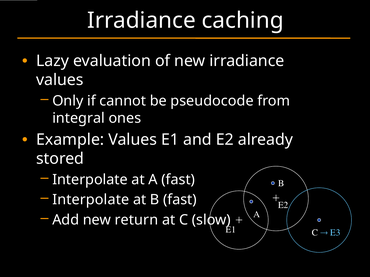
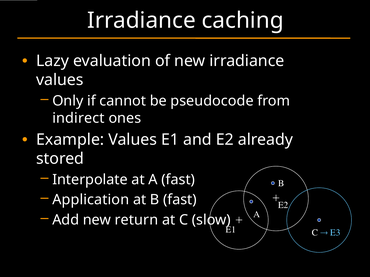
integral: integral -> indirect (78, 118)
Interpolate: Interpolate -> Application (91, 200)
